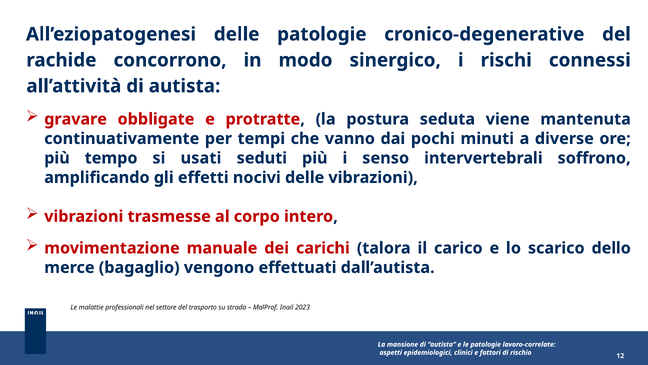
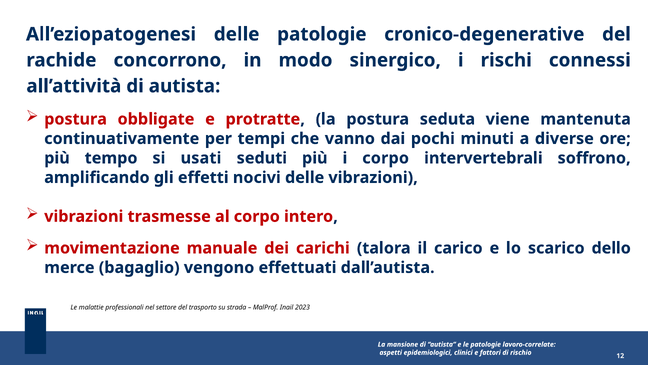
gravare: gravare -> postura (76, 119)
i senso: senso -> corpo (386, 158)
